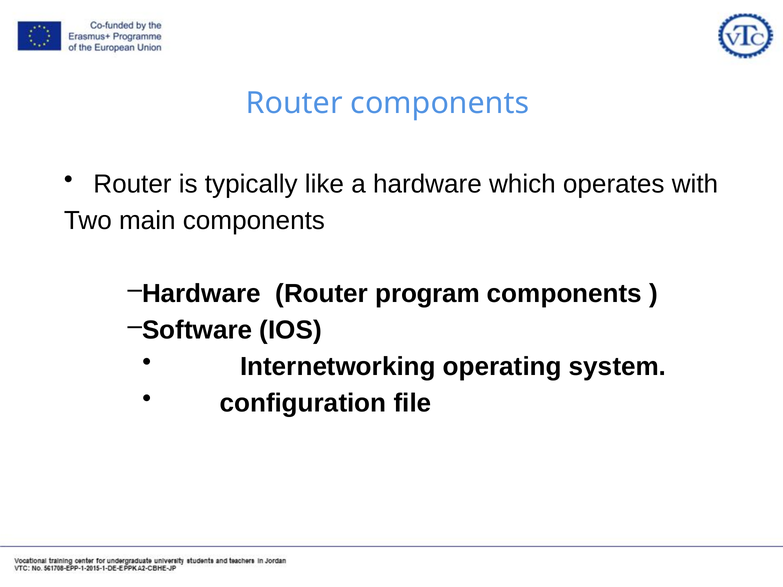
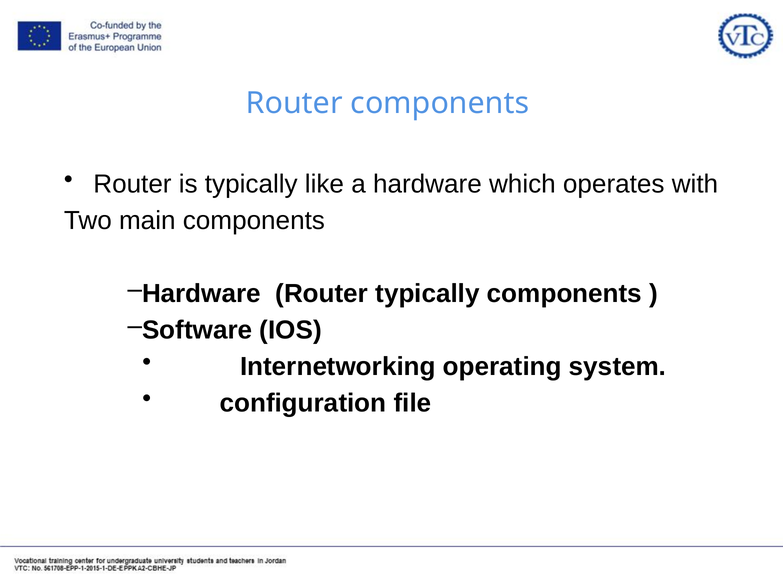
Router program: program -> typically (428, 294)
